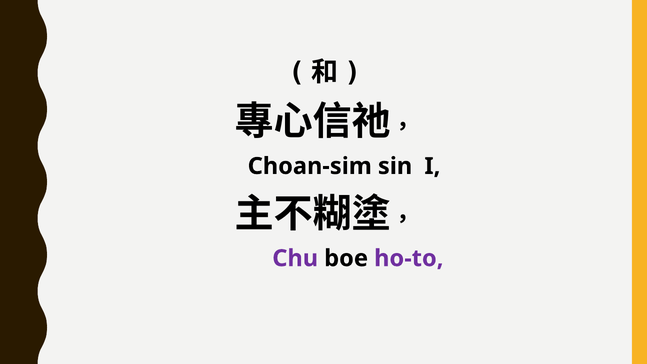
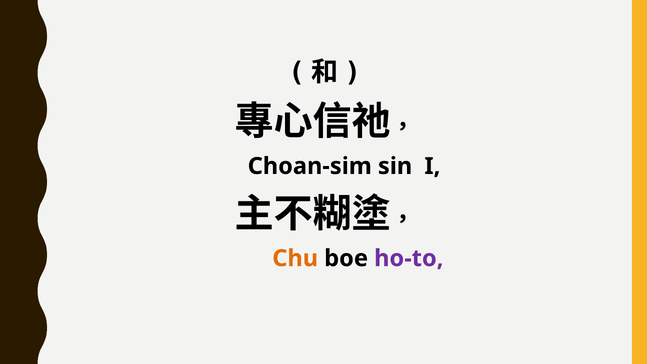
Chu colour: purple -> orange (295, 258)
